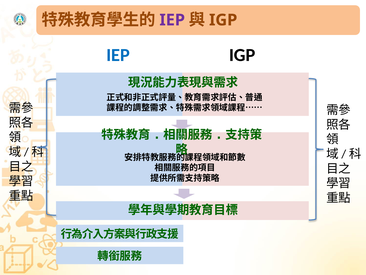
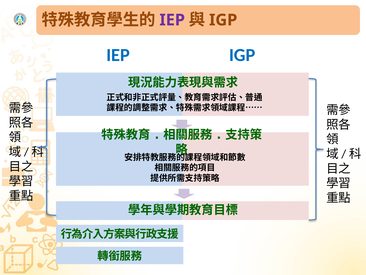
IGP colour: black -> blue (242, 55)
